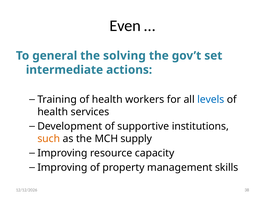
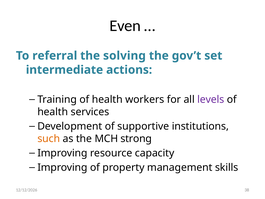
general: general -> referral (55, 56)
levels colour: blue -> purple (211, 99)
supply: supply -> strong (136, 138)
